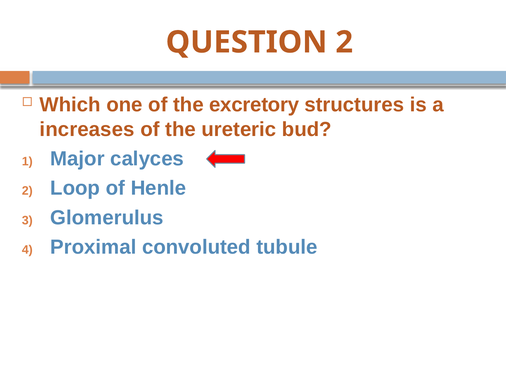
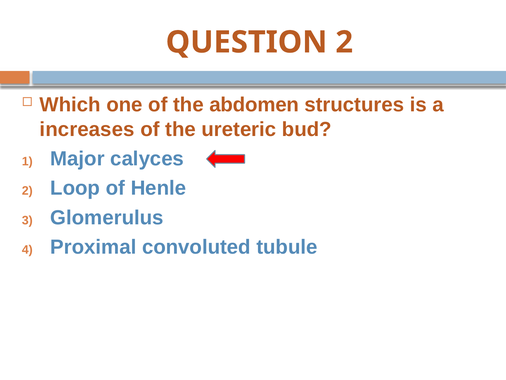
excretory: excretory -> abdomen (254, 105)
